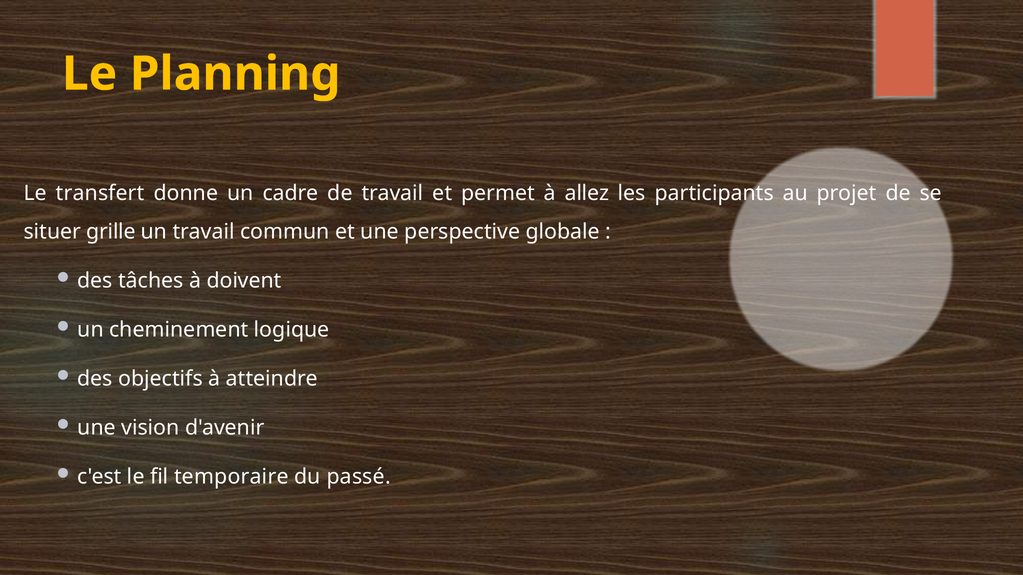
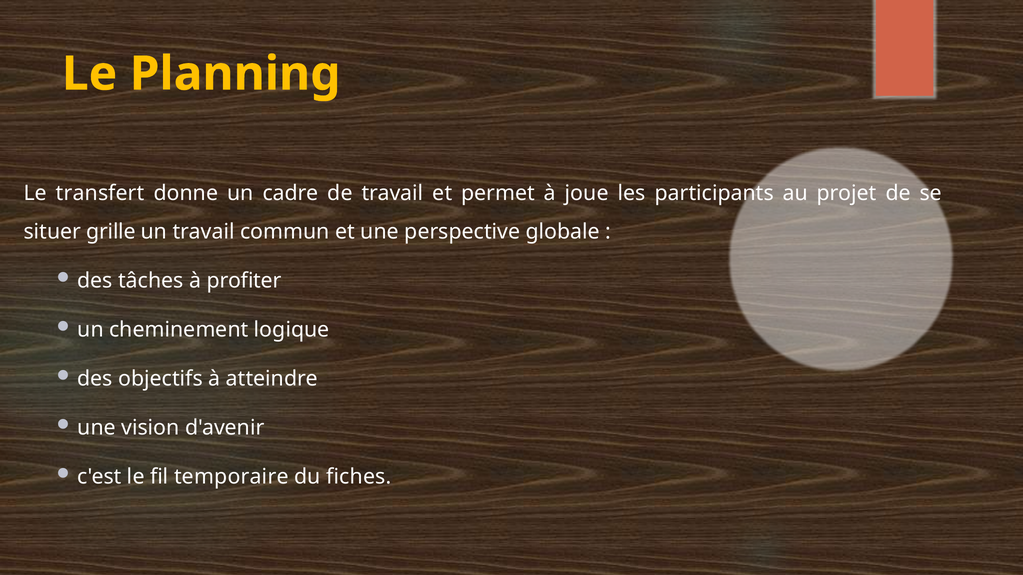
allez: allez -> joue (587, 193)
doivent: doivent -> profiter (244, 281)
passé: passé -> fiches (359, 477)
